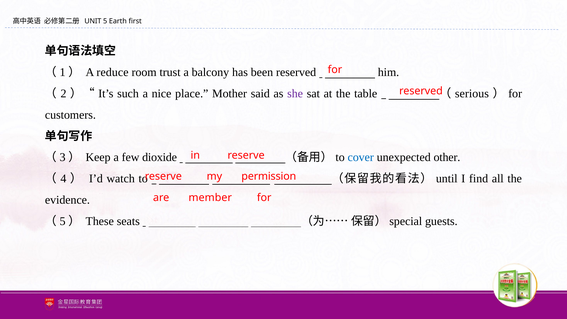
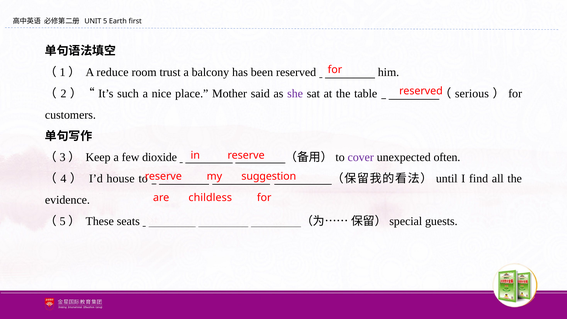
cover colour: blue -> purple (361, 157)
other: other -> often (447, 157)
permission: permission -> suggestion (269, 176)
watch: watch -> house (121, 179)
member: member -> childless (210, 198)
